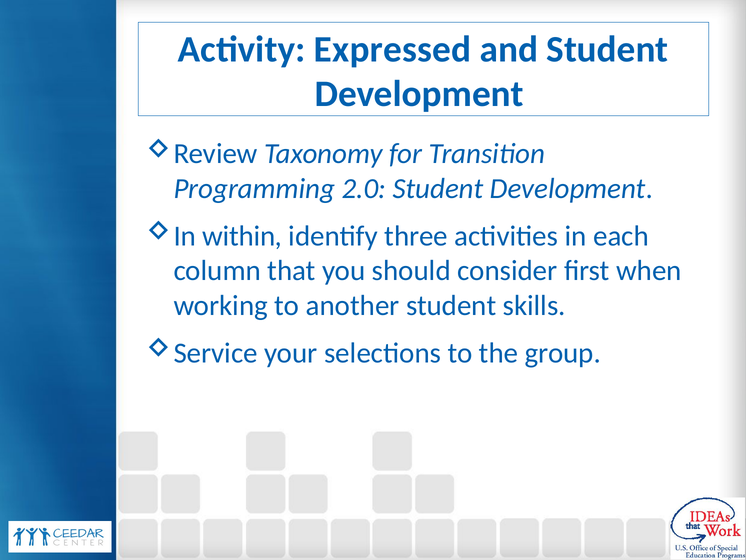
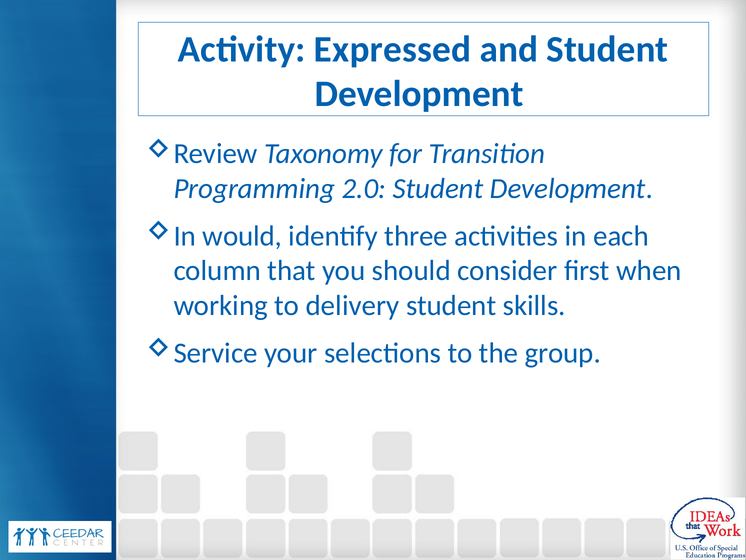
within: within -> would (242, 236)
another: another -> delivery (353, 305)
